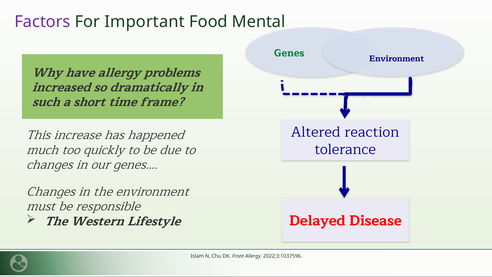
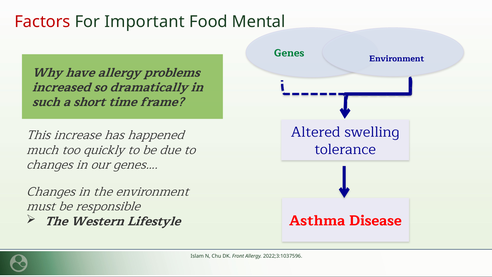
Factors colour: purple -> red (42, 22)
reaction: reaction -> swelling (372, 132)
Delayed: Delayed -> Asthma (317, 221)
